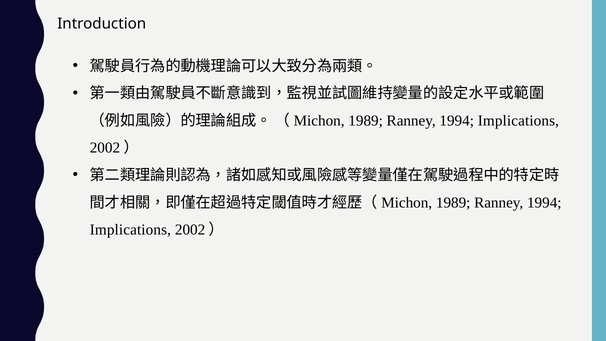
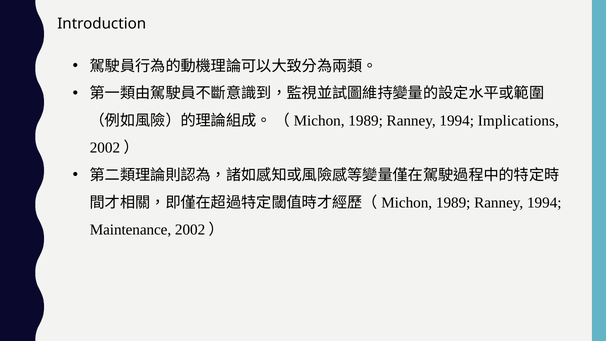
Implications: Implications -> Maintenance (130, 230)
